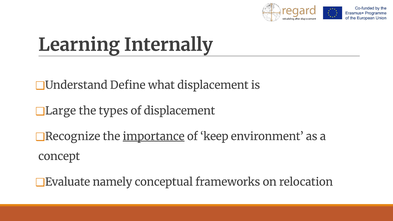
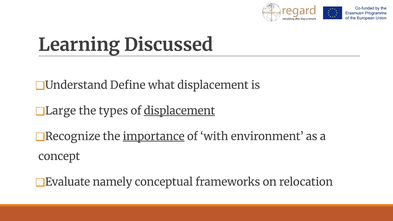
Internally: Internally -> Discussed (169, 45)
displacement underline: none -> present (179, 111)
keep: keep -> with (214, 136)
